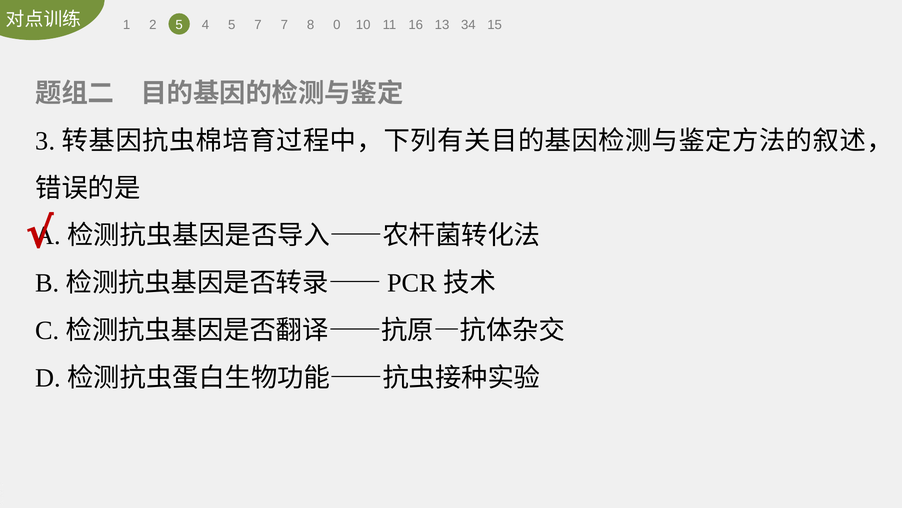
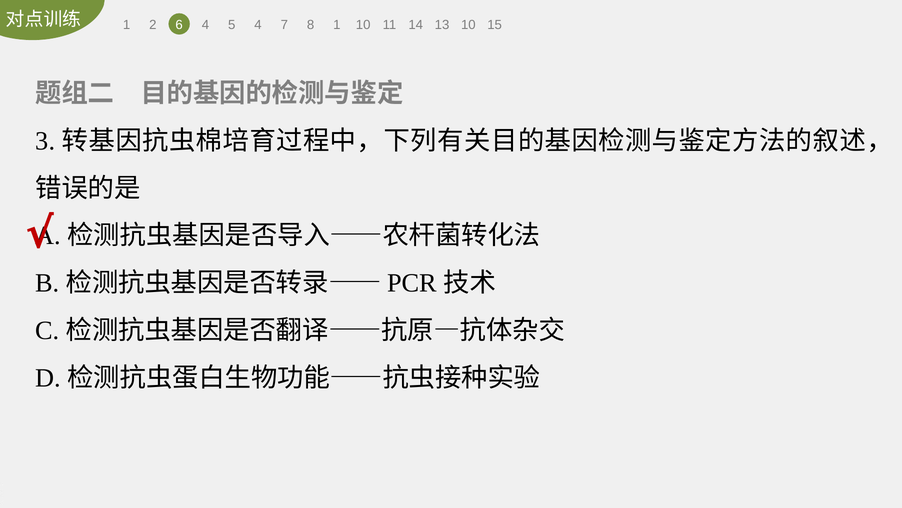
2 5: 5 -> 6 (179, 25)
5 7: 7 -> 4 (258, 25)
8 0: 0 -> 1 (337, 25)
16: 16 -> 14 (416, 25)
13 34: 34 -> 10 (468, 25)
